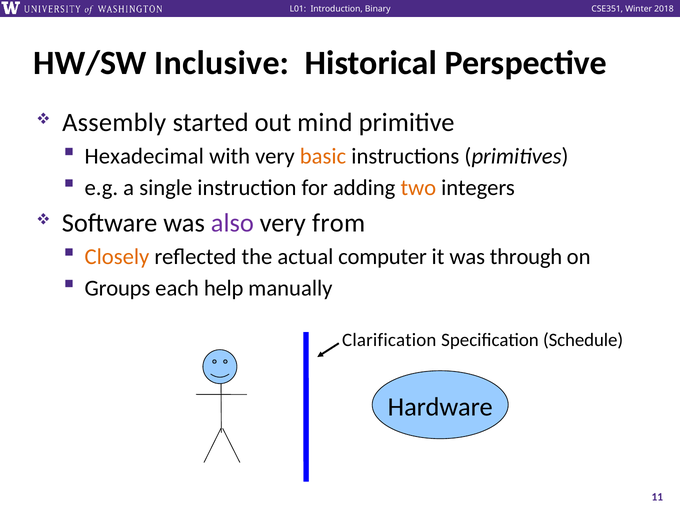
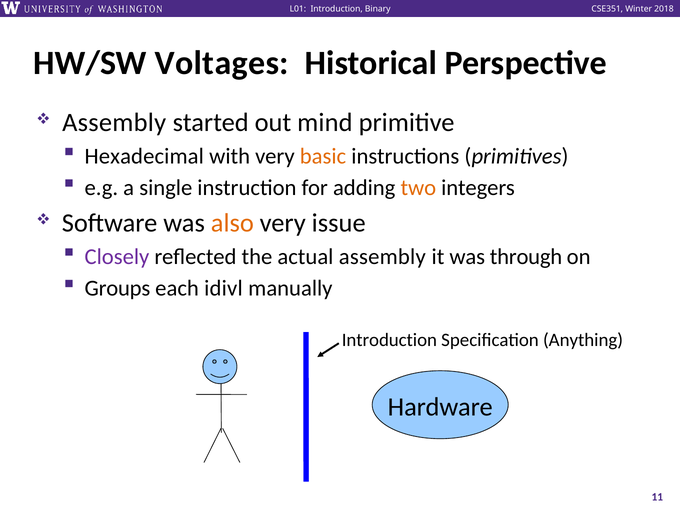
Inclusive: Inclusive -> Voltages (222, 63)
also colour: purple -> orange (232, 223)
from: from -> issue (339, 223)
Closely colour: orange -> purple (117, 257)
actual computer: computer -> assembly (382, 257)
help: help -> idivl (223, 288)
Clarification: Clarification -> Introduction (389, 340)
Schedule: Schedule -> Anything (583, 340)
